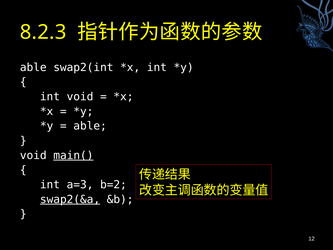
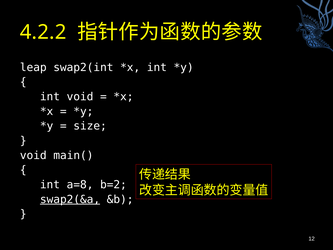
8.2.3: 8.2.3 -> 4.2.2 (43, 32)
able: able -> leap (33, 67)
able: able -> size (90, 126)
main( underline: present -> none (73, 155)
a=3: a=3 -> a=8 (80, 185)
